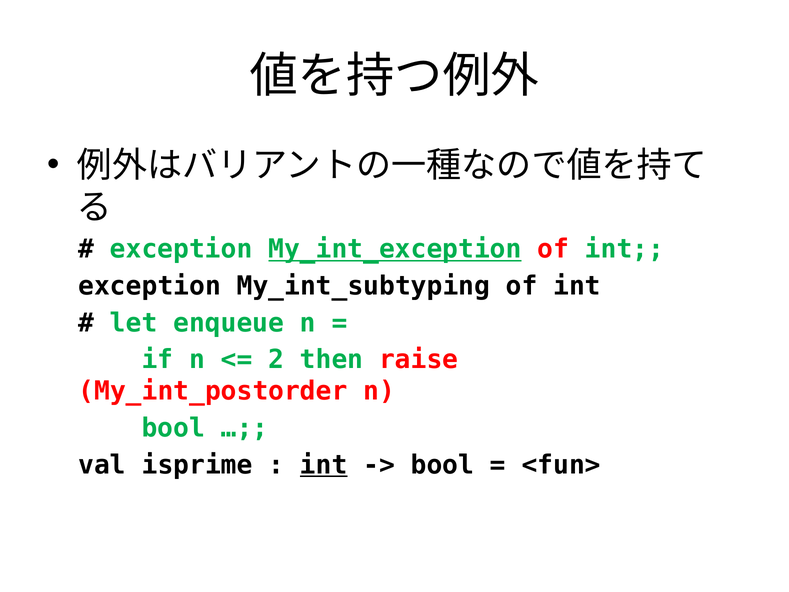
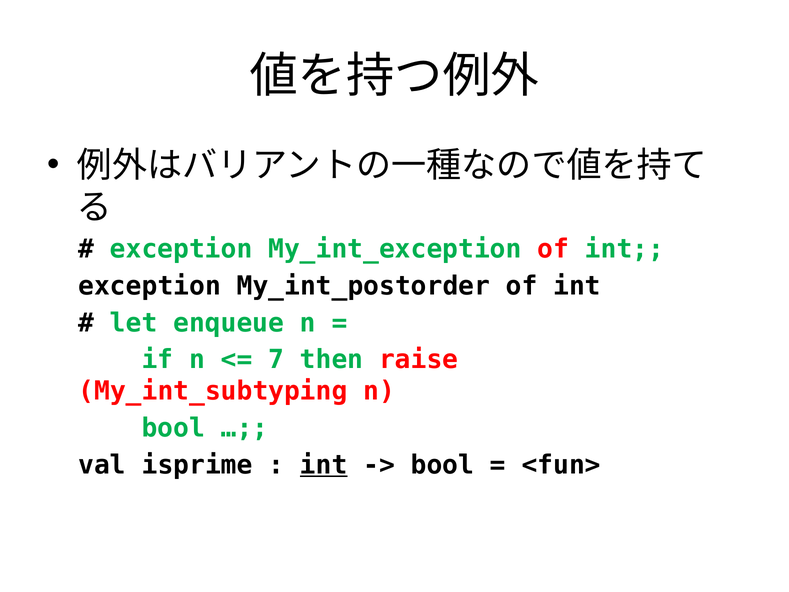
My_int_exception underline: present -> none (395, 249)
My_int_subtyping: My_int_subtyping -> My_int_postorder (363, 286)
2: 2 -> 7 (276, 360)
My_int_postorder: My_int_postorder -> My_int_subtyping (213, 391)
